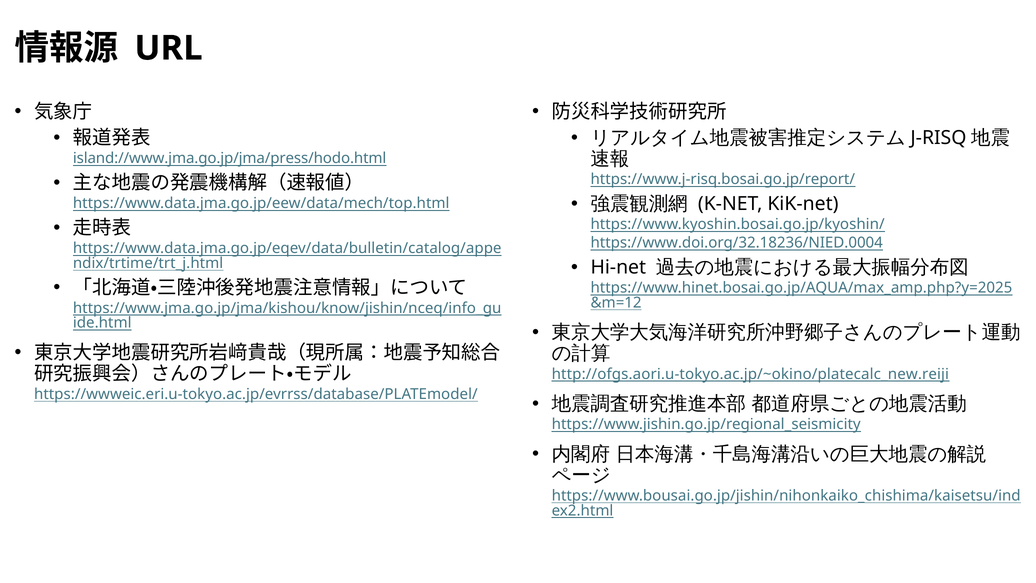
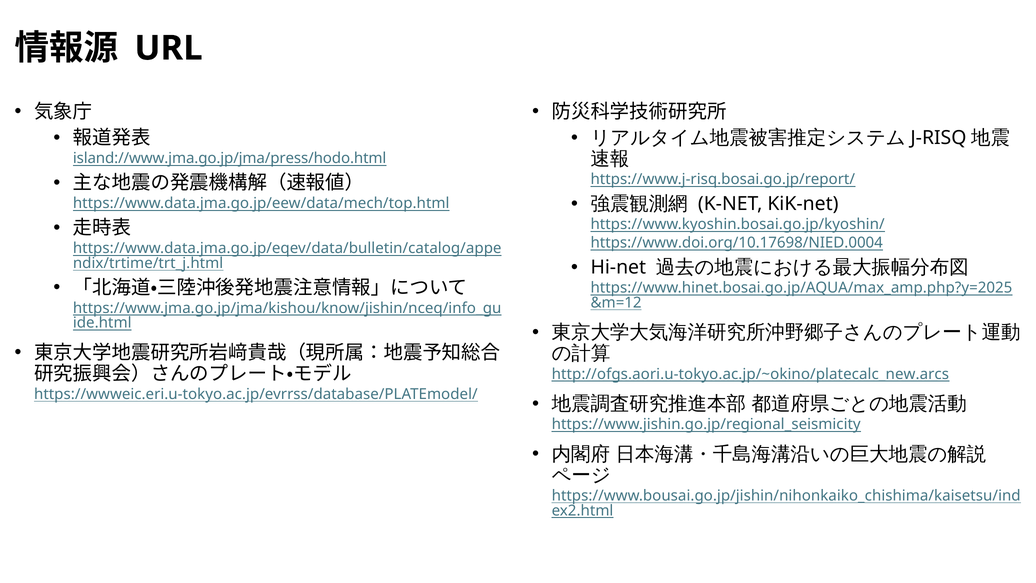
https://www.doi.org/32.18236/NIED.0004: https://www.doi.org/32.18236/NIED.0004 -> https://www.doi.org/10.17698/NIED.0004 (737, 243)
http://ofgs.aori.u-tokyo.ac.jp/~okino/platecalc_new.reiji: http://ofgs.aori.u-tokyo.ac.jp/~okino/platecalc_new.reiji -> http://ofgs.aori.u-tokyo.ac.jp/~okino/platecalc_new.arcs (750, 374)
